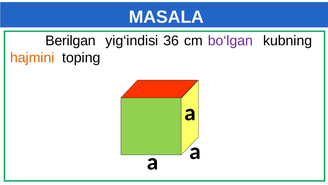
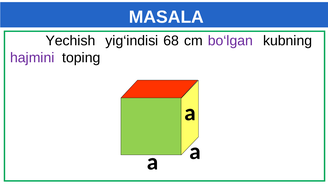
Berilgan: Berilgan -> Yechish (71, 41)
36: 36 -> 68 (171, 41)
hajmini colour: orange -> purple (32, 58)
